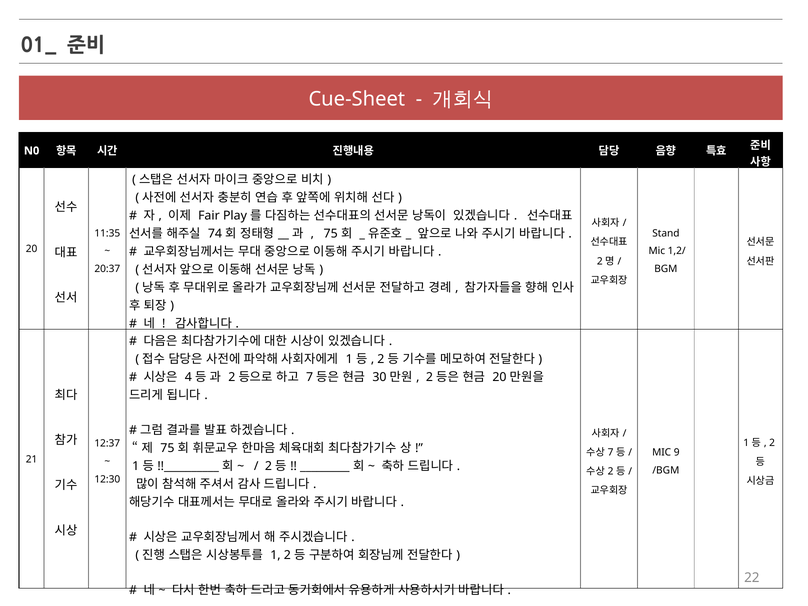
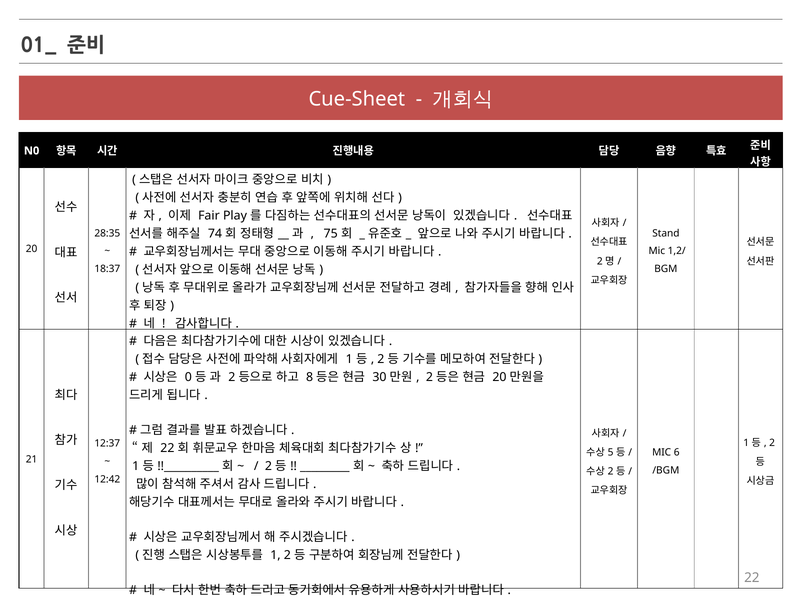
11:35: 11:35 -> 28:35 (107, 233)
20:37: 20:37 -> 18:37 (107, 269)
4: 4 -> 0 (188, 377)
7: 7 -> 8 (310, 377)
75: 75 -> 22 (167, 448)
7: 7 -> 5 (611, 452)
9: 9 -> 6 (677, 452)
12:30: 12:30 -> 12:42 (107, 479)
